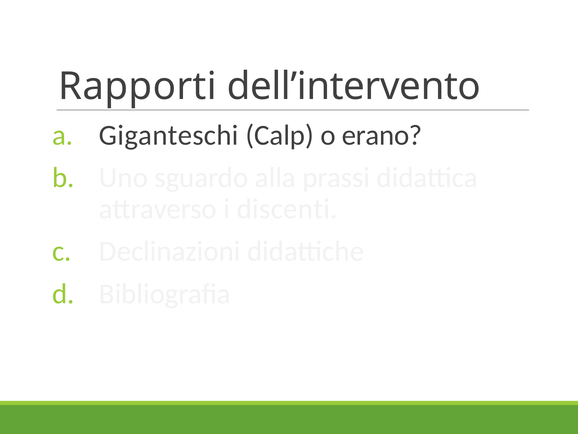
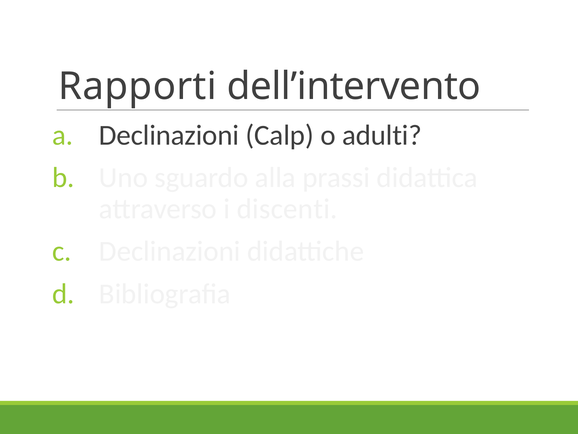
Giganteschi: Giganteschi -> Declinazioni (169, 135)
erano: erano -> adulti (382, 135)
